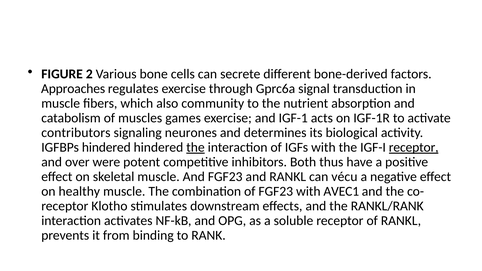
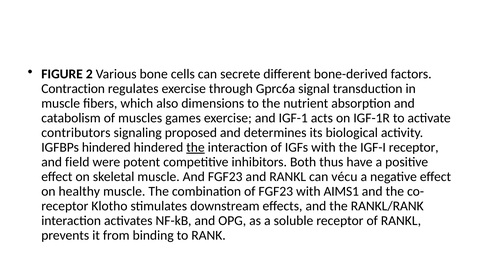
Approaches: Approaches -> Contraction (73, 89)
community: community -> dimensions (213, 103)
neurones: neurones -> proposed (191, 133)
receptor underline: present -> none (414, 147)
over: over -> field (77, 162)
AVEC1: AVEC1 -> AIMS1 (341, 191)
